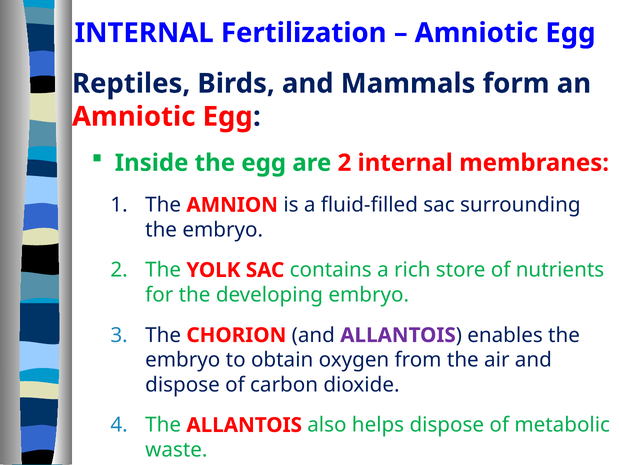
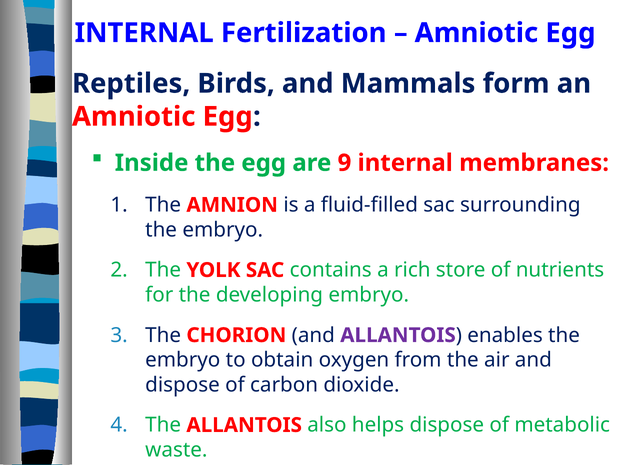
are 2: 2 -> 9 (344, 163)
